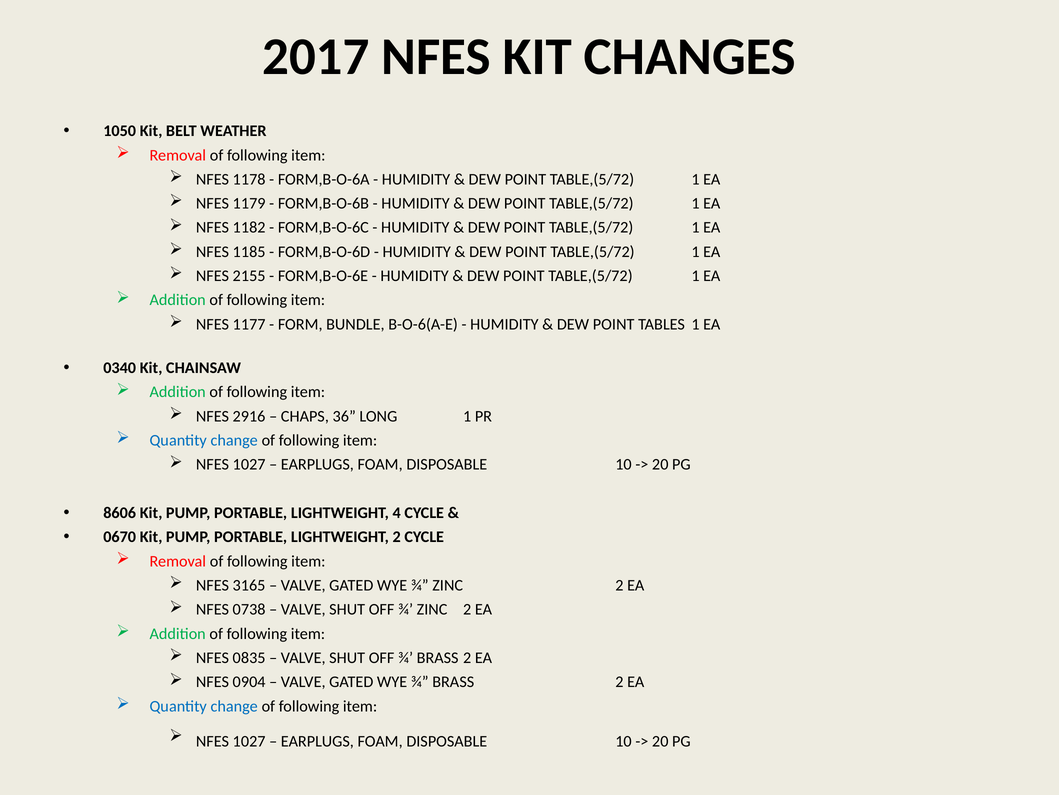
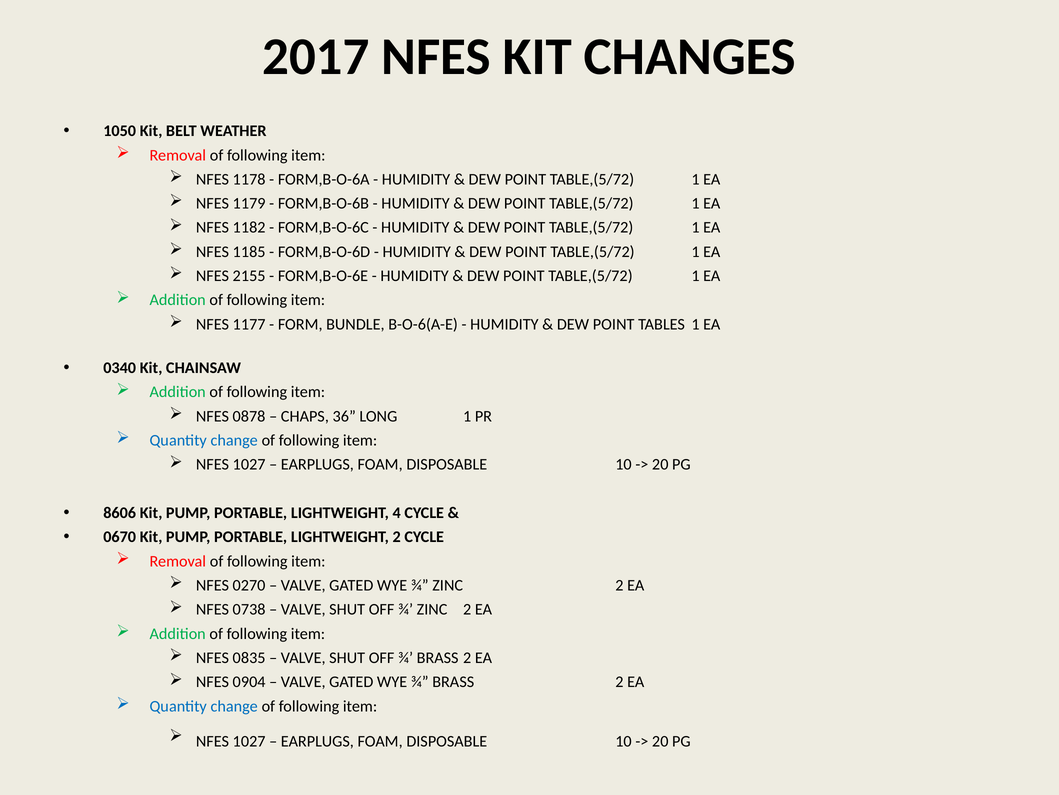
2916: 2916 -> 0878 (249, 416)
3165: 3165 -> 0270 (249, 585)
